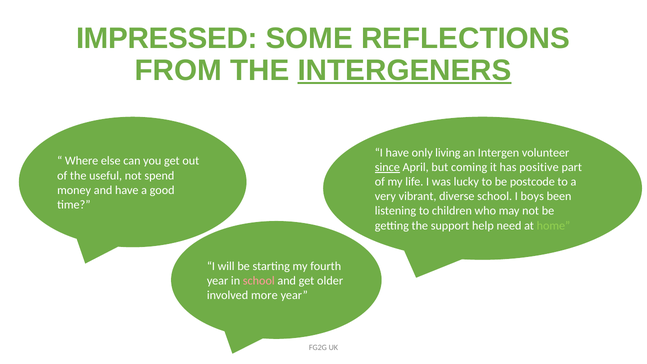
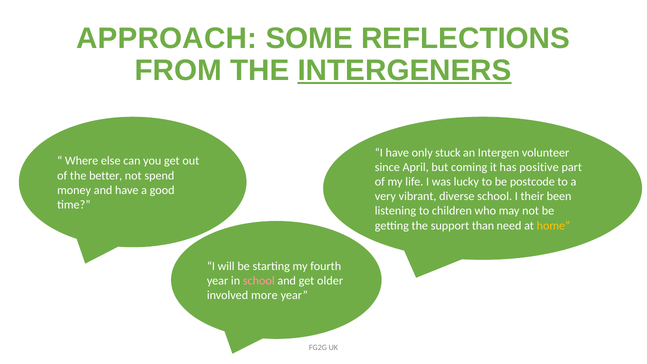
IMPRESSED: IMPRESSED -> APPROACH (167, 38)
living: living -> stuck (448, 153)
since underline: present -> none (387, 167)
useful: useful -> better (106, 176)
boys: boys -> their (532, 196)
help: help -> than (483, 225)
home colour: light green -> yellow (553, 225)
